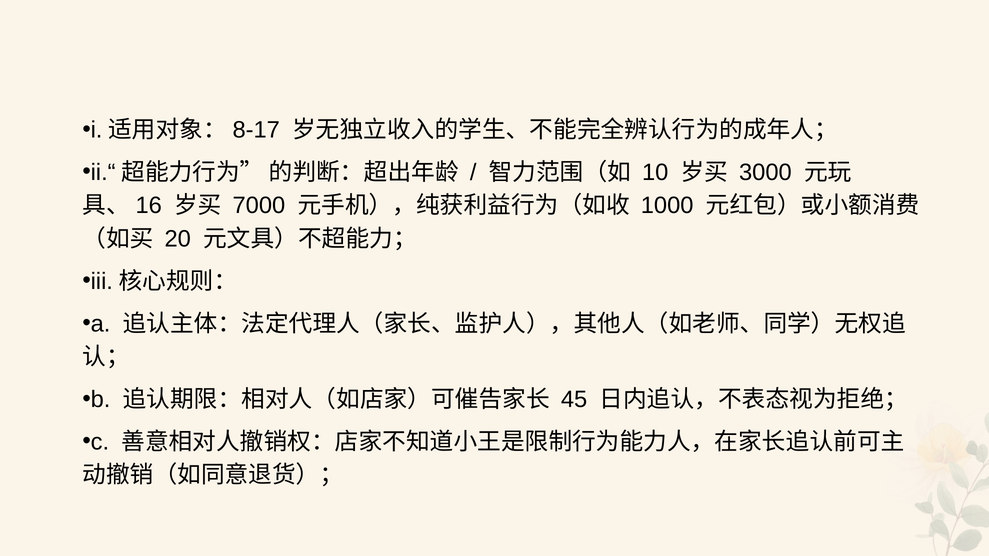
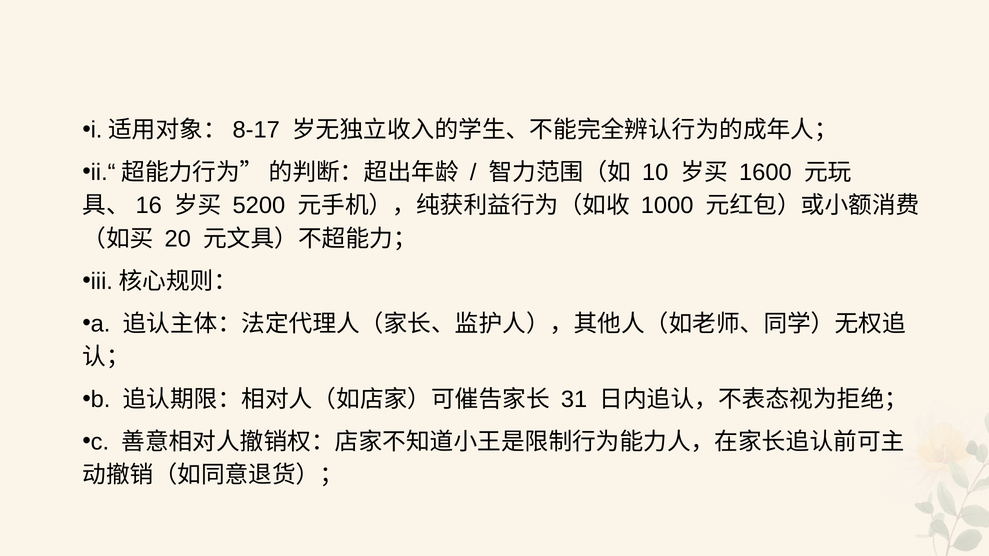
3000: 3000 -> 1600 (765, 172)
7000: 7000 -> 5200 (259, 206)
45: 45 -> 31 (574, 400)
